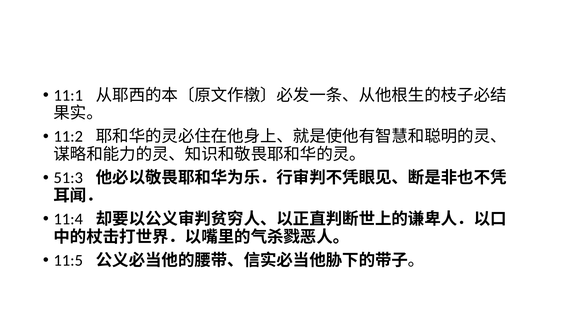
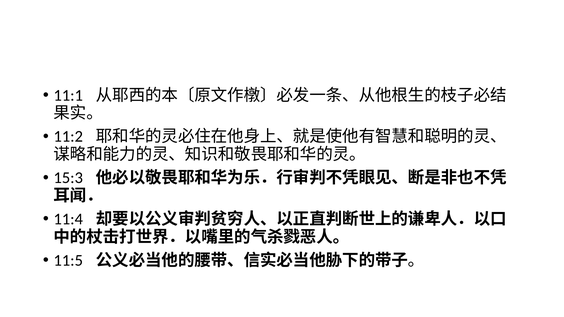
51:3: 51:3 -> 15:3 (68, 178)
